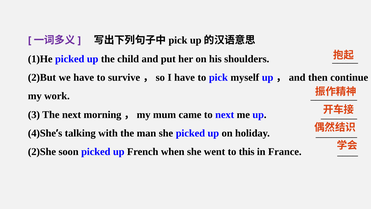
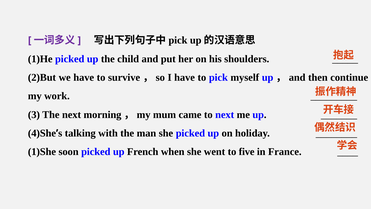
2)She: 2)She -> 1)She (42, 152)
this: this -> five (247, 152)
